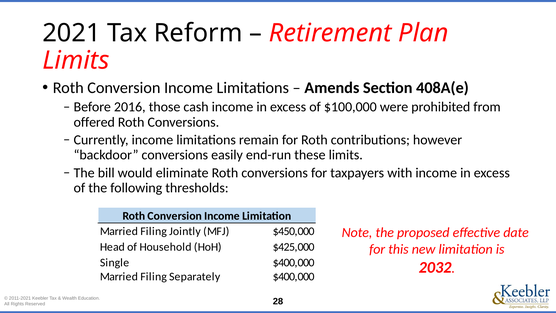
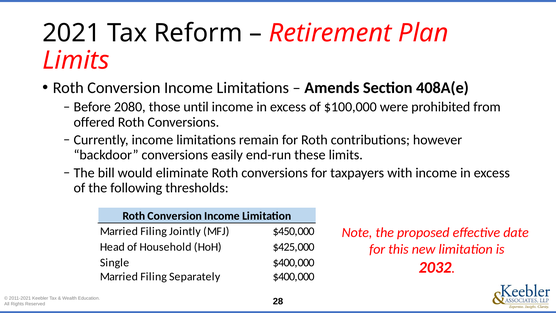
2016: 2016 -> 2080 (130, 107)
cash: cash -> until (196, 107)
